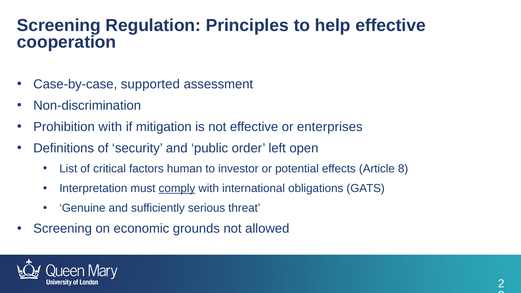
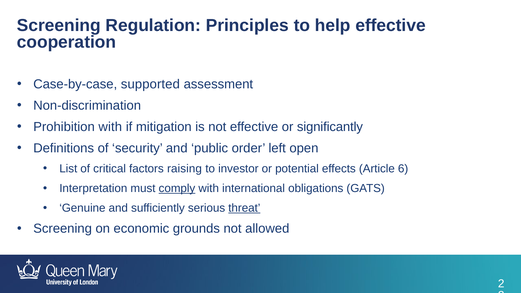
enterprises: enterprises -> significantly (330, 127)
human: human -> raising (184, 169)
8: 8 -> 6 (403, 169)
threat underline: none -> present (244, 208)
